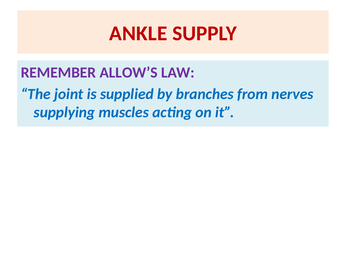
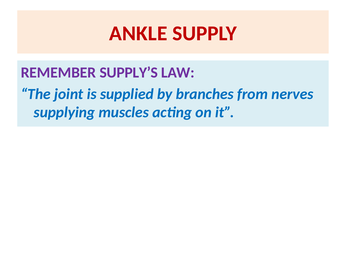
ALLOW’S: ALLOW’S -> SUPPLY’S (129, 73)
